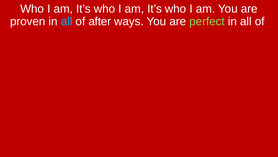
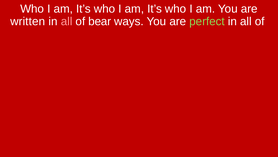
proven: proven -> written (28, 21)
all colour: light blue -> pink (67, 21)
after: after -> bear (100, 21)
